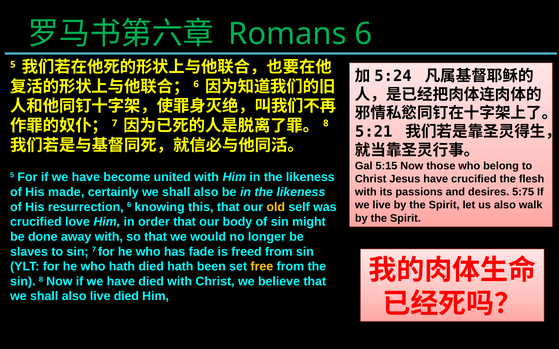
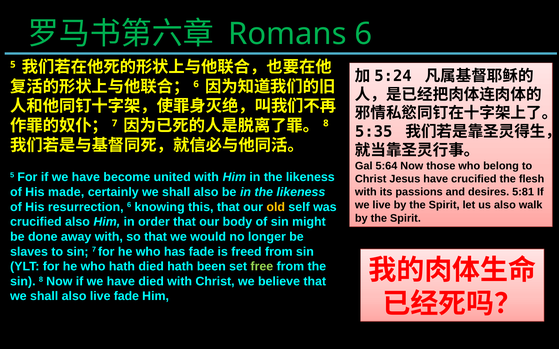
5:21: 5:21 -> 5:35 (374, 132)
5:15: 5:15 -> 5:64 (386, 166)
5:75: 5:75 -> 5:81 (523, 192)
crucified love: love -> also (77, 222)
free colour: yellow -> light green (262, 267)
live died: died -> fade (126, 297)
